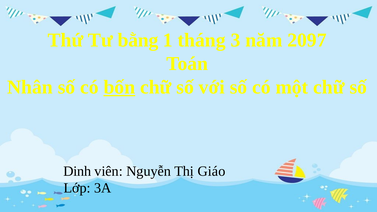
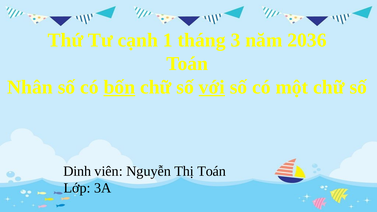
bằng: bằng -> cạnh (138, 40)
2097: 2097 -> 2036 (307, 40)
với underline: none -> present (212, 87)
Thị Giáo: Giáo -> Toán (212, 171)
